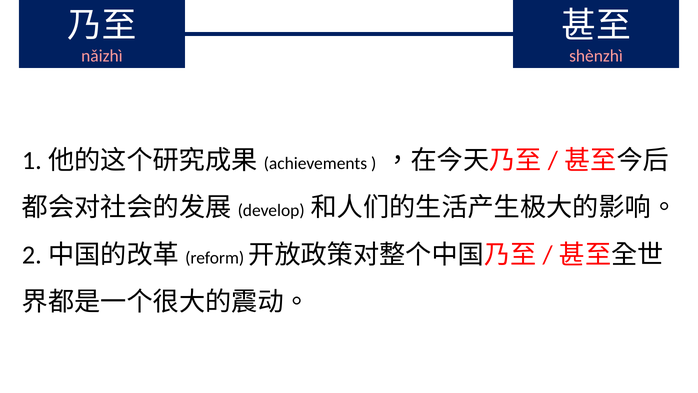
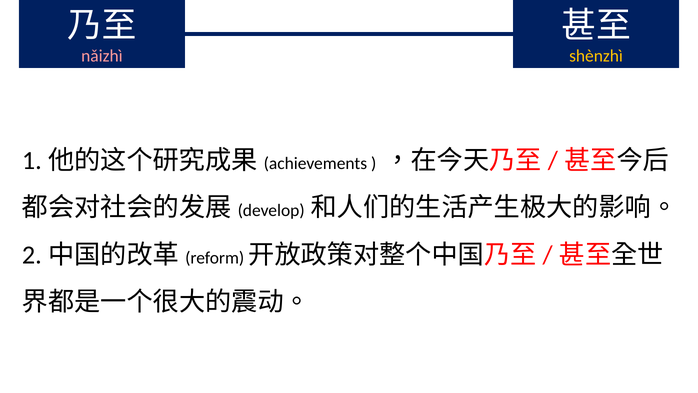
shènzhì colour: pink -> yellow (596, 56)
